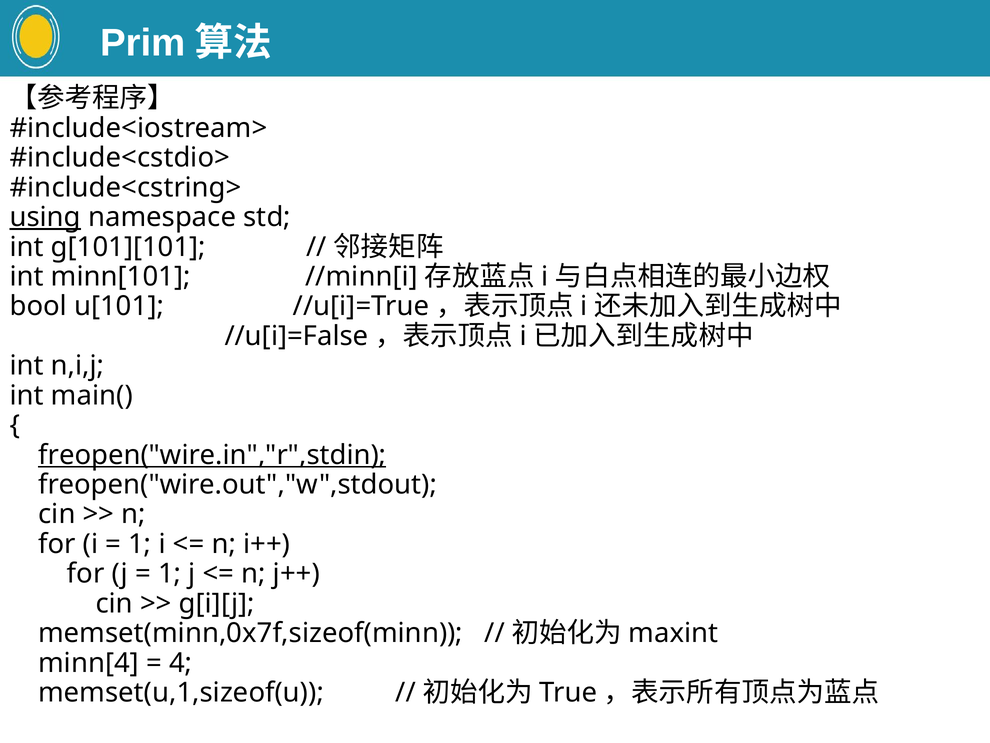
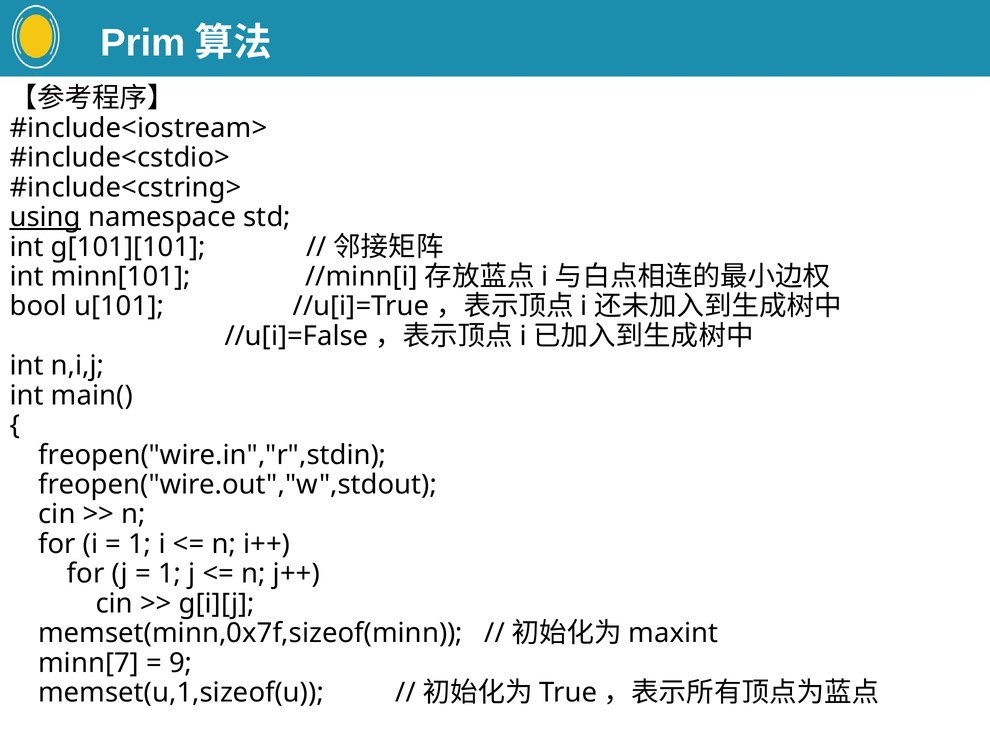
freopen("wire.in","r",stdin underline: present -> none (212, 455)
minn[4: minn[4 -> minn[7 (89, 663)
4: 4 -> 9 (181, 663)
